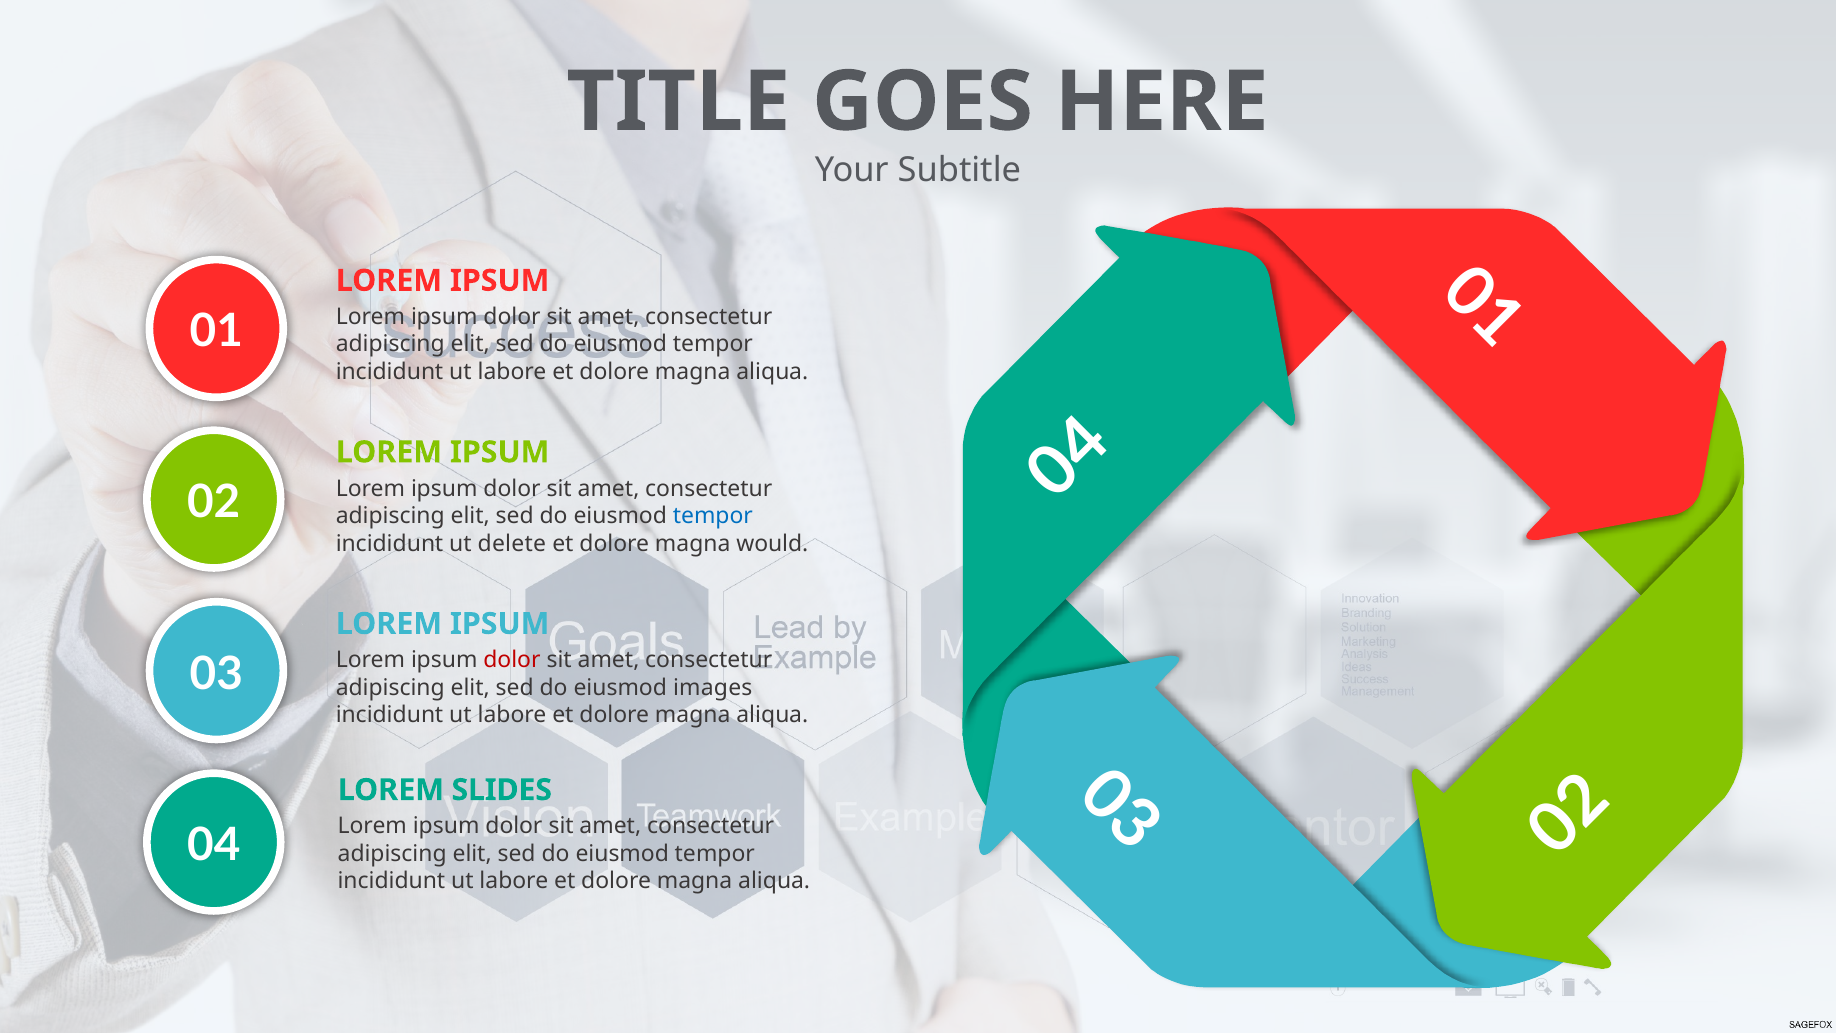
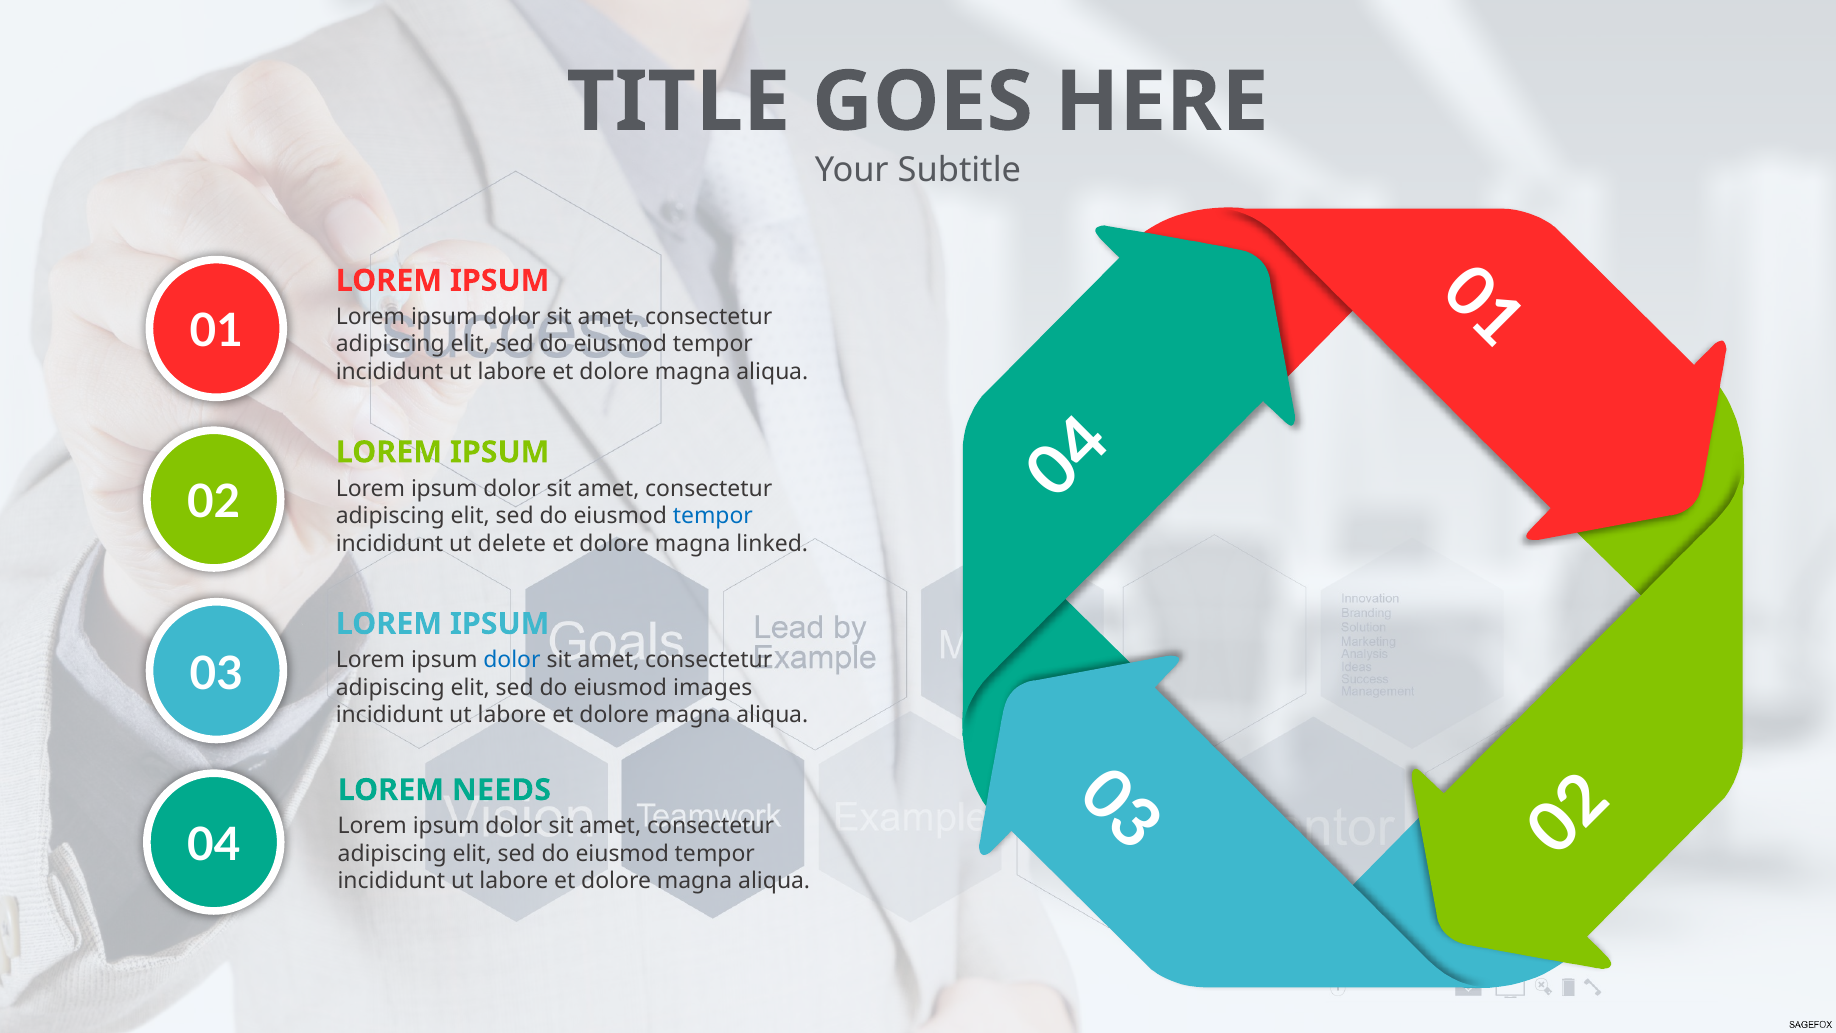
would: would -> linked (772, 543)
dolor colour: red -> blue (512, 660)
SLIDES: SLIDES -> NEEDS (501, 790)
